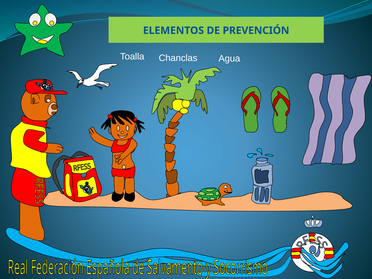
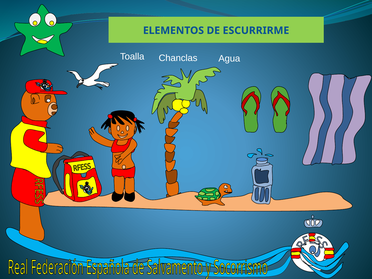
PREVENCIÓN: PREVENCIÓN -> ESCURRIRME (256, 31)
